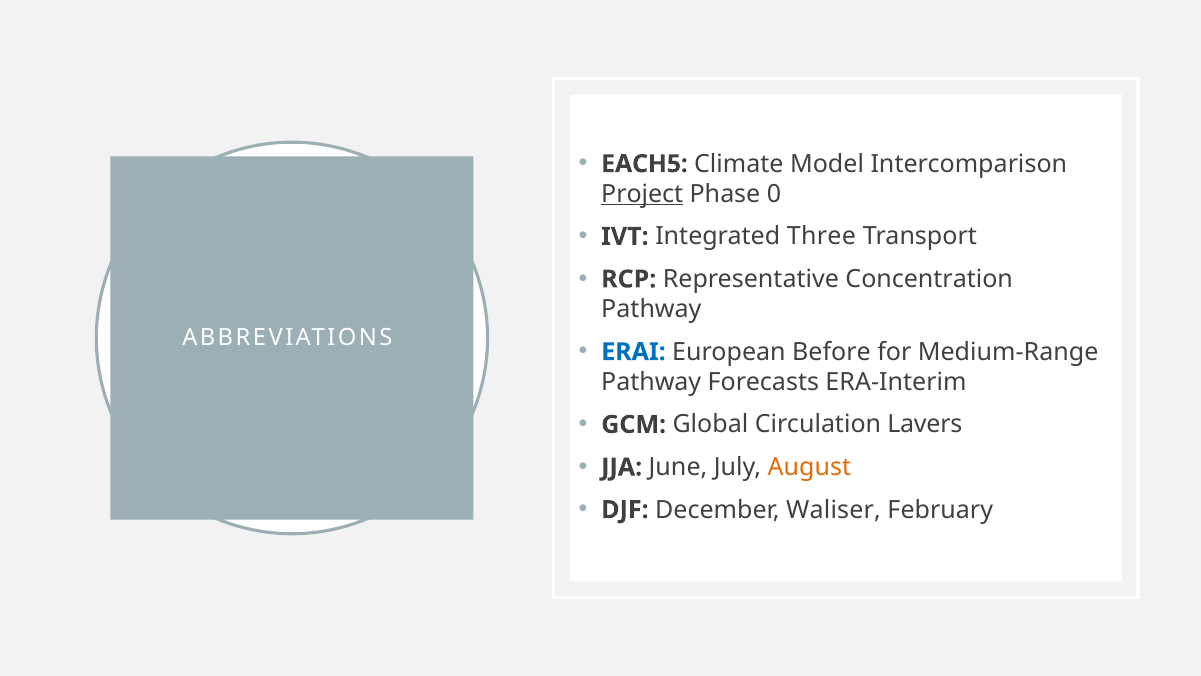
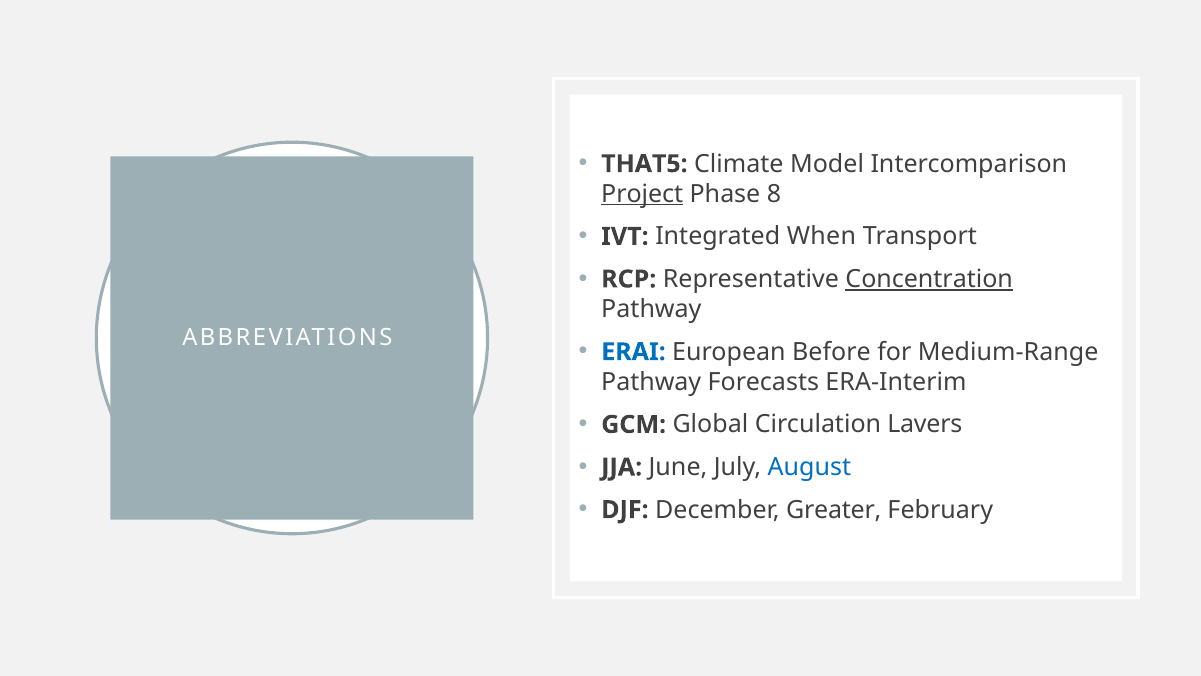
EACH5: EACH5 -> THAT5 (644, 164)
0: 0 -> 8 (774, 194)
Three: Three -> When (821, 236)
Concentration underline: none -> present (929, 279)
August colour: orange -> blue (809, 467)
Waliser: Waliser -> Greater (834, 510)
